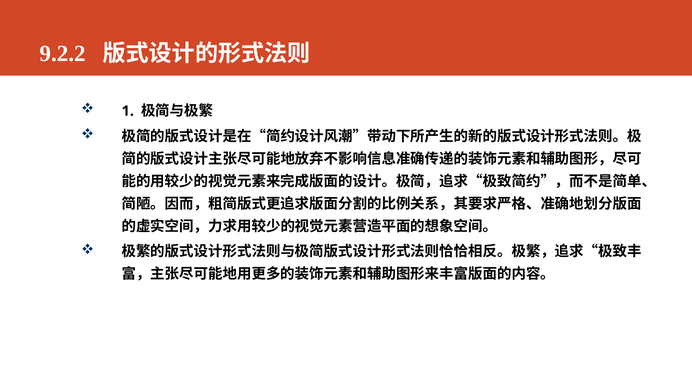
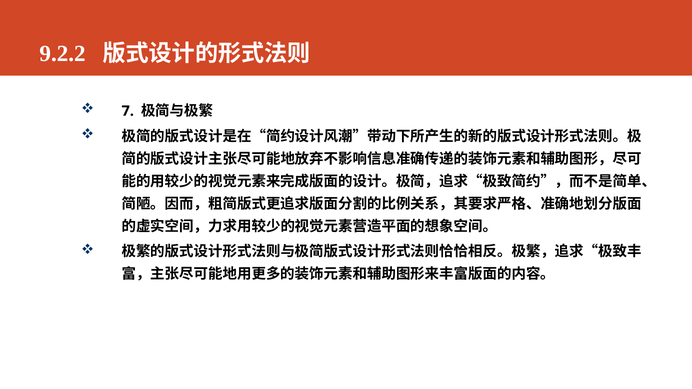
1: 1 -> 7 (128, 111)
